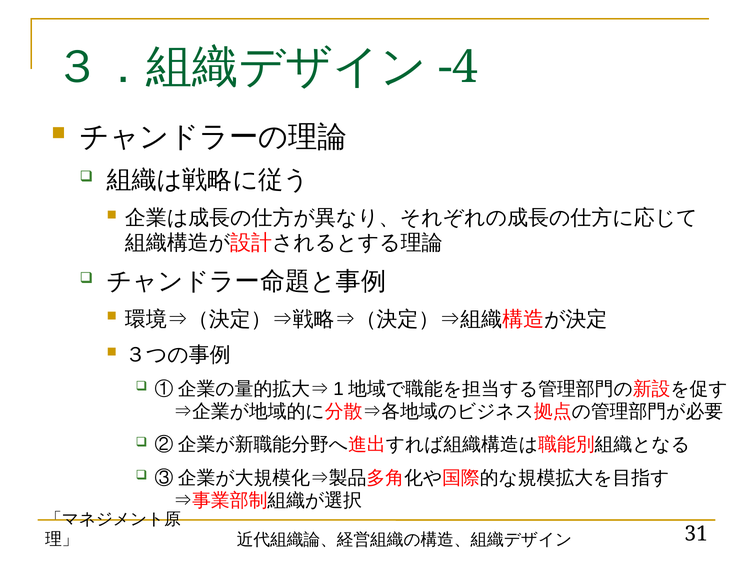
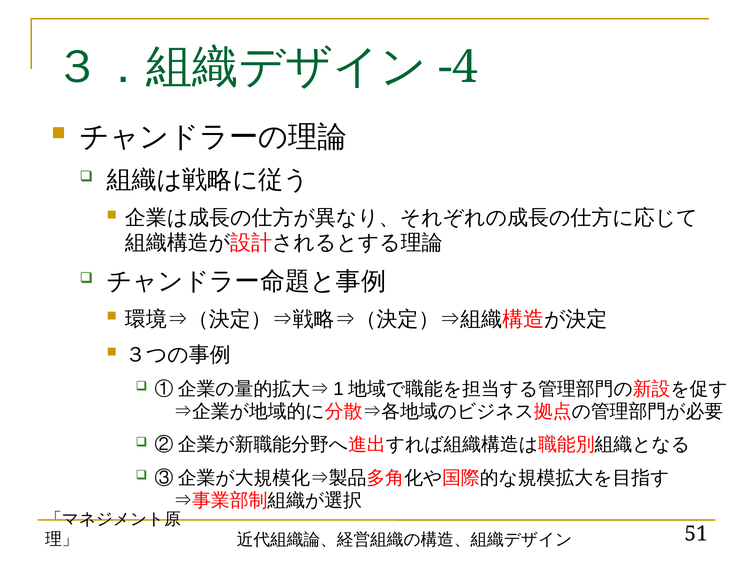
31: 31 -> 51 (696, 533)
